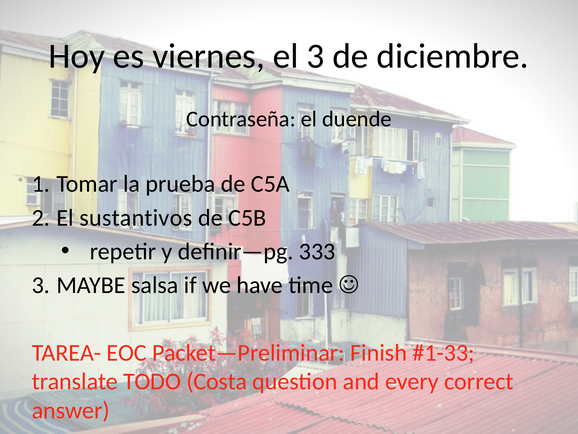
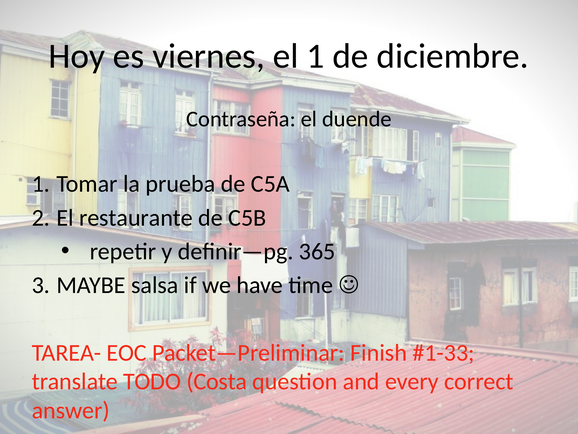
el 3: 3 -> 1 (315, 56)
sustantivos: sustantivos -> restaurante (136, 217)
333: 333 -> 365 (317, 251)
